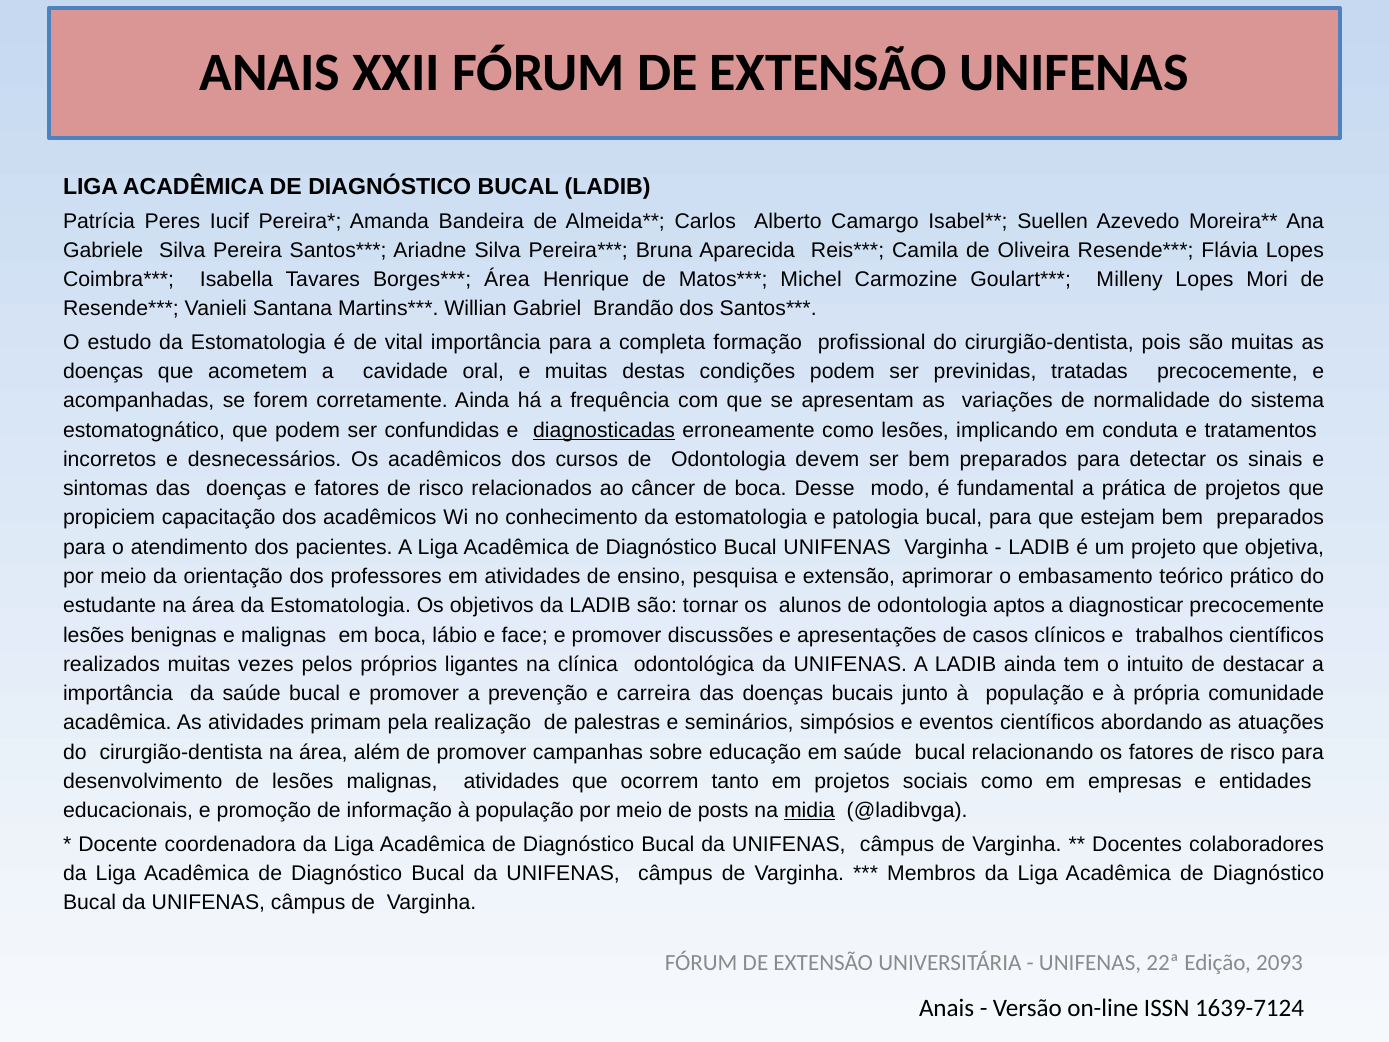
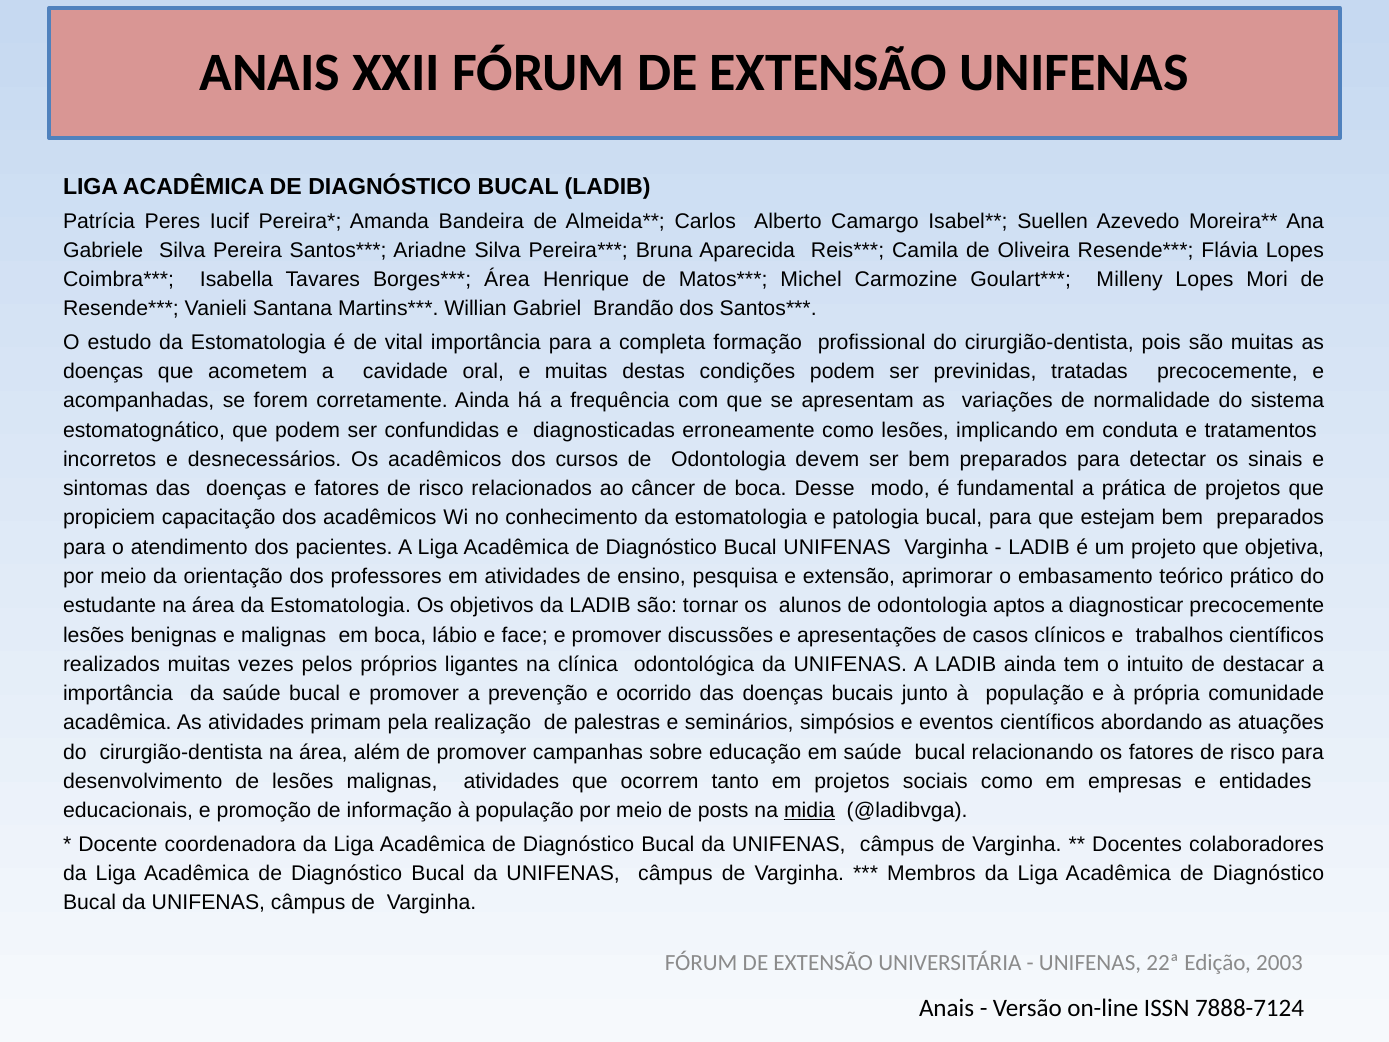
diagnosticadas underline: present -> none (604, 430)
carreira: carreira -> ocorrido (654, 693)
2093: 2093 -> 2003 (1280, 963)
1639-7124: 1639-7124 -> 7888-7124 (1250, 1008)
